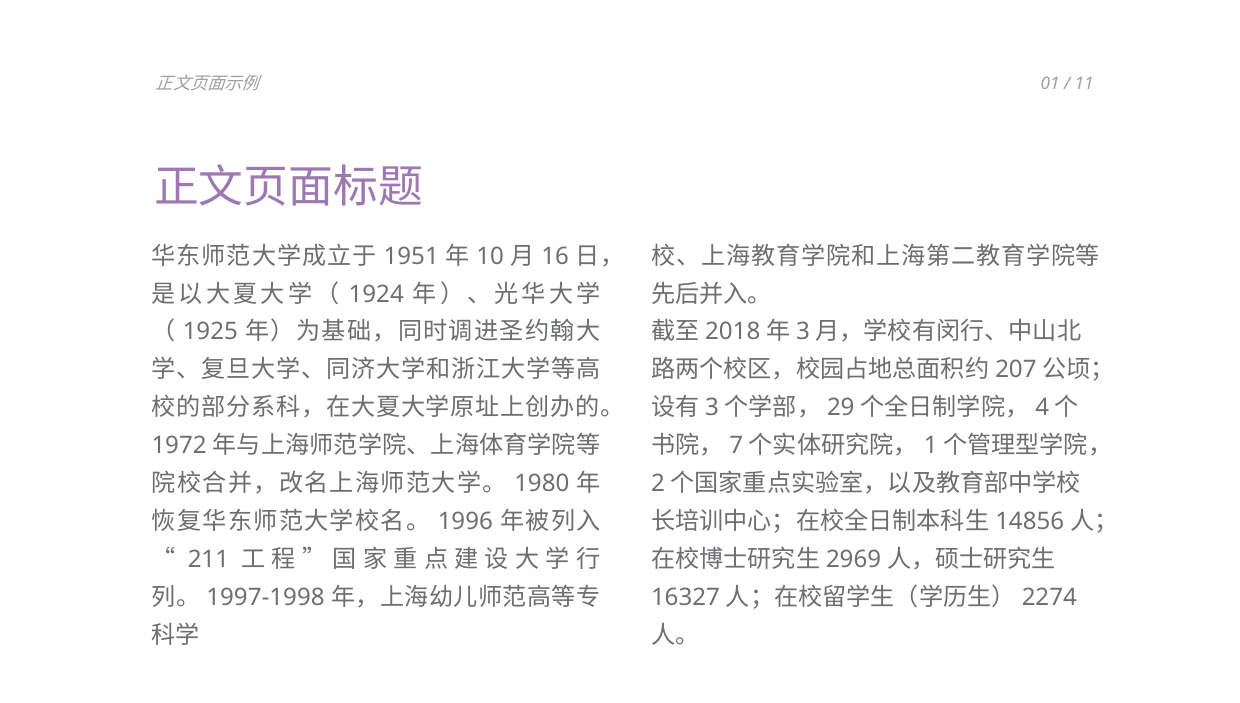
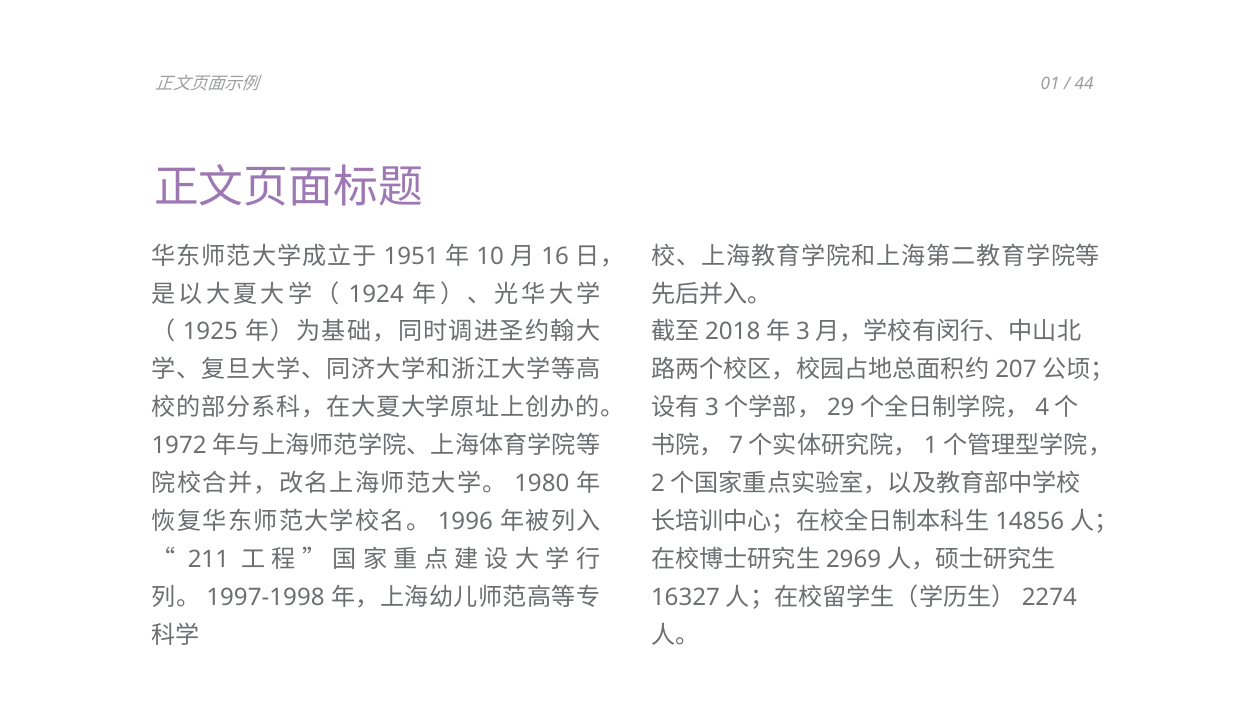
11: 11 -> 44 (1084, 84)
